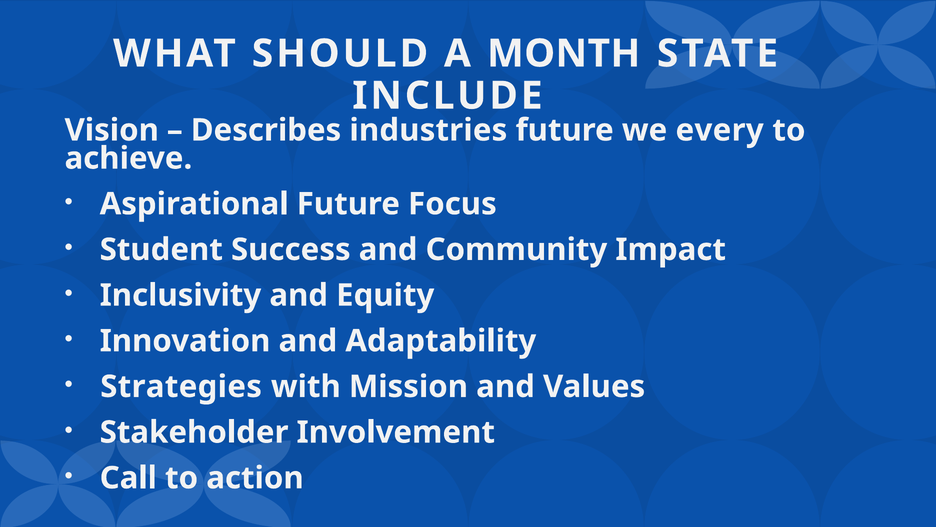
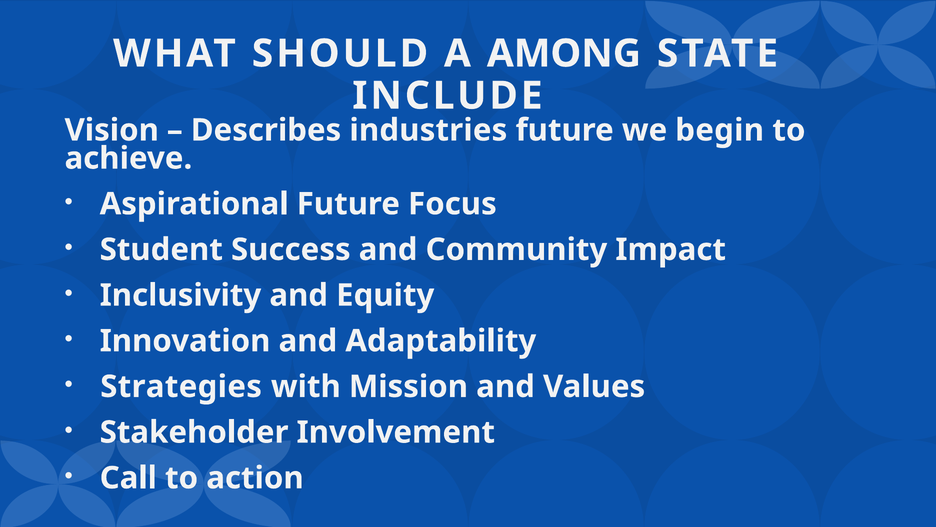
MONTH: MONTH -> AMONG (564, 54)
every: every -> begin (720, 130)
